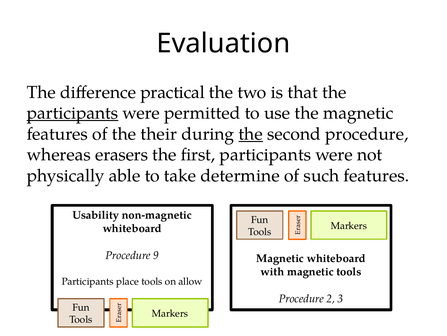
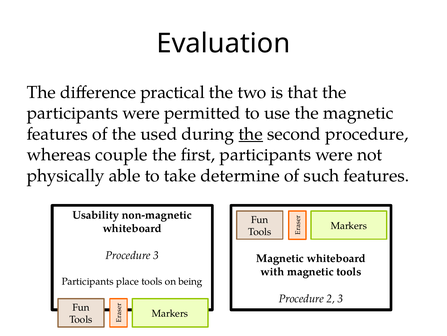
participants underline: present -> none (73, 113)
their: their -> used (159, 134)
erasers: erasers -> couple (121, 155)
Procedure 9: 9 -> 3 (156, 255)
allow: allow -> being (190, 281)
